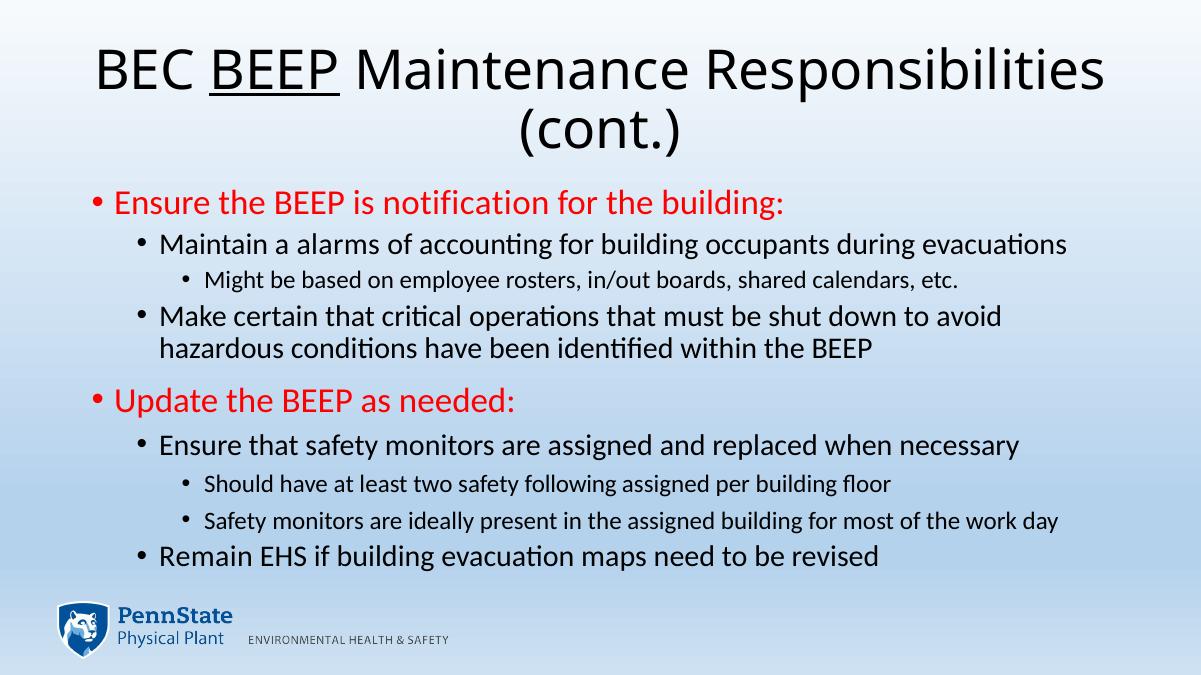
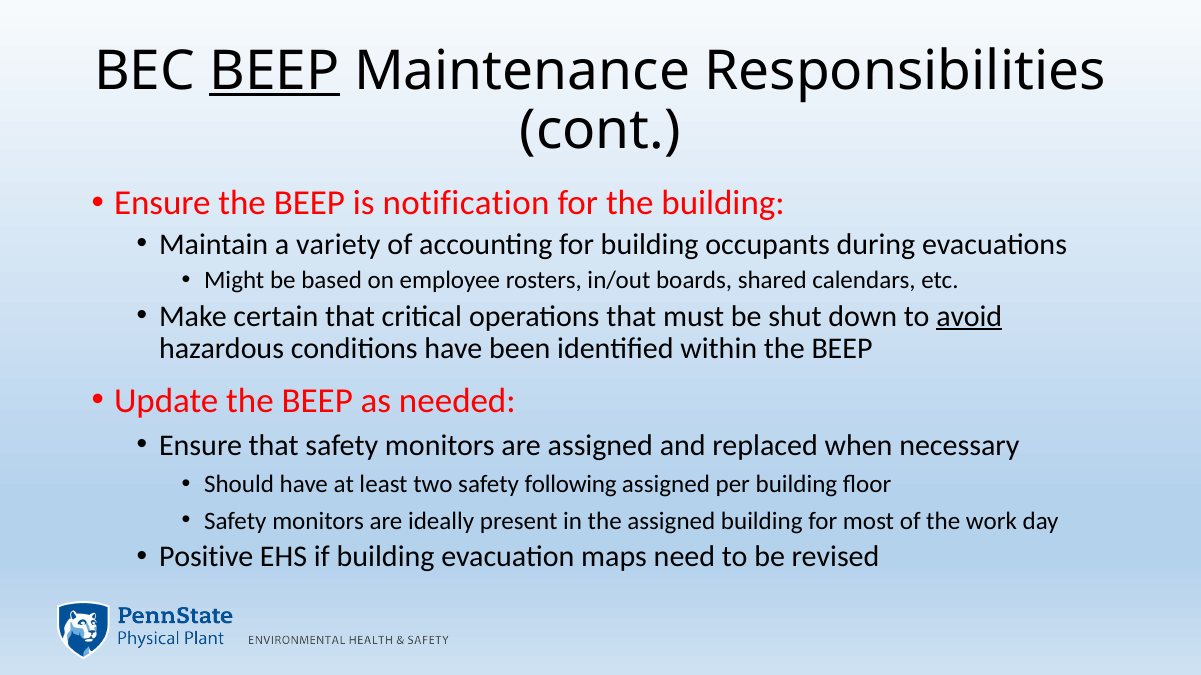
alarms: alarms -> variety (338, 244)
avoid underline: none -> present (969, 316)
Remain: Remain -> Positive (206, 557)
